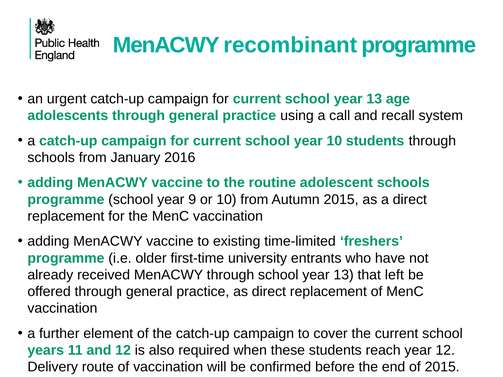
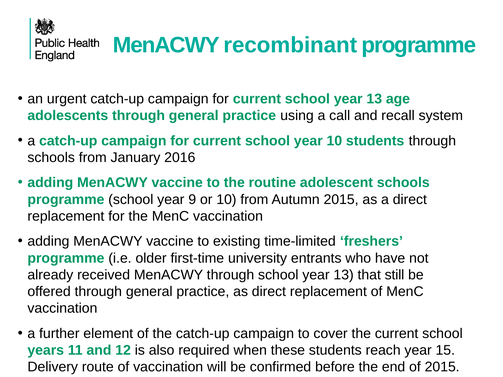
left: left -> still (395, 275)
year 12: 12 -> 15 (445, 351)
